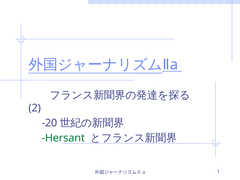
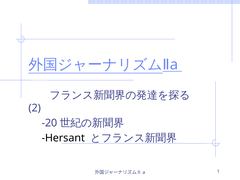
Hersant colour: green -> black (63, 138)
